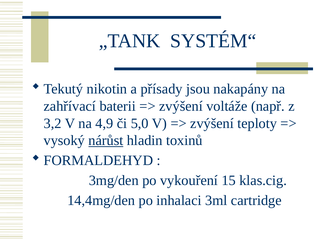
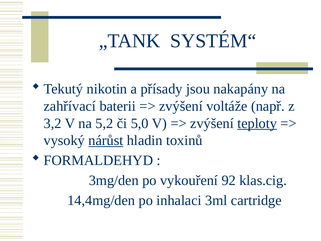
4,9: 4,9 -> 5,2 (104, 123)
teploty underline: none -> present (257, 123)
15: 15 -> 92 (229, 180)
